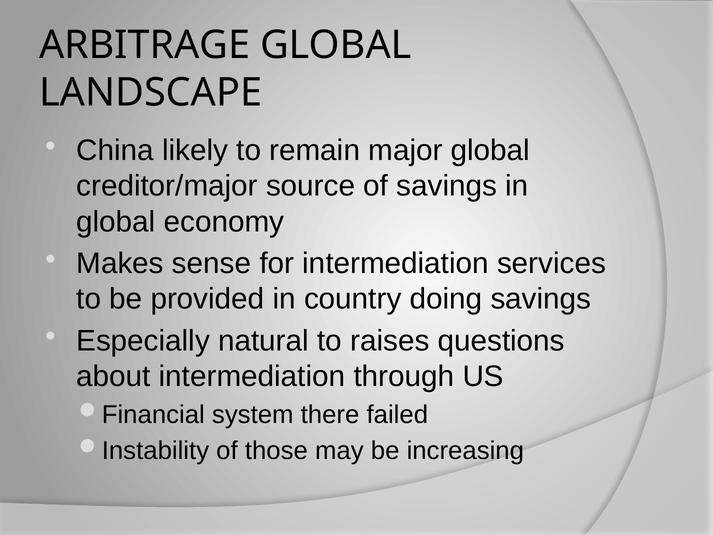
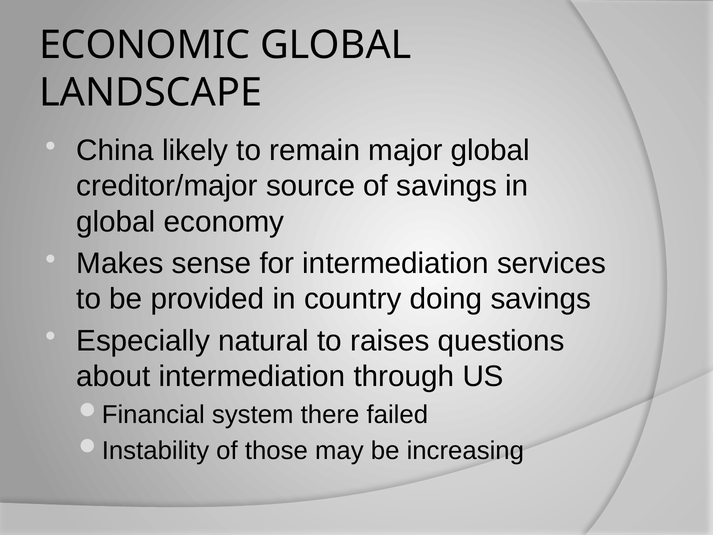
ARBITRAGE: ARBITRAGE -> ECONOMIC (145, 45)
